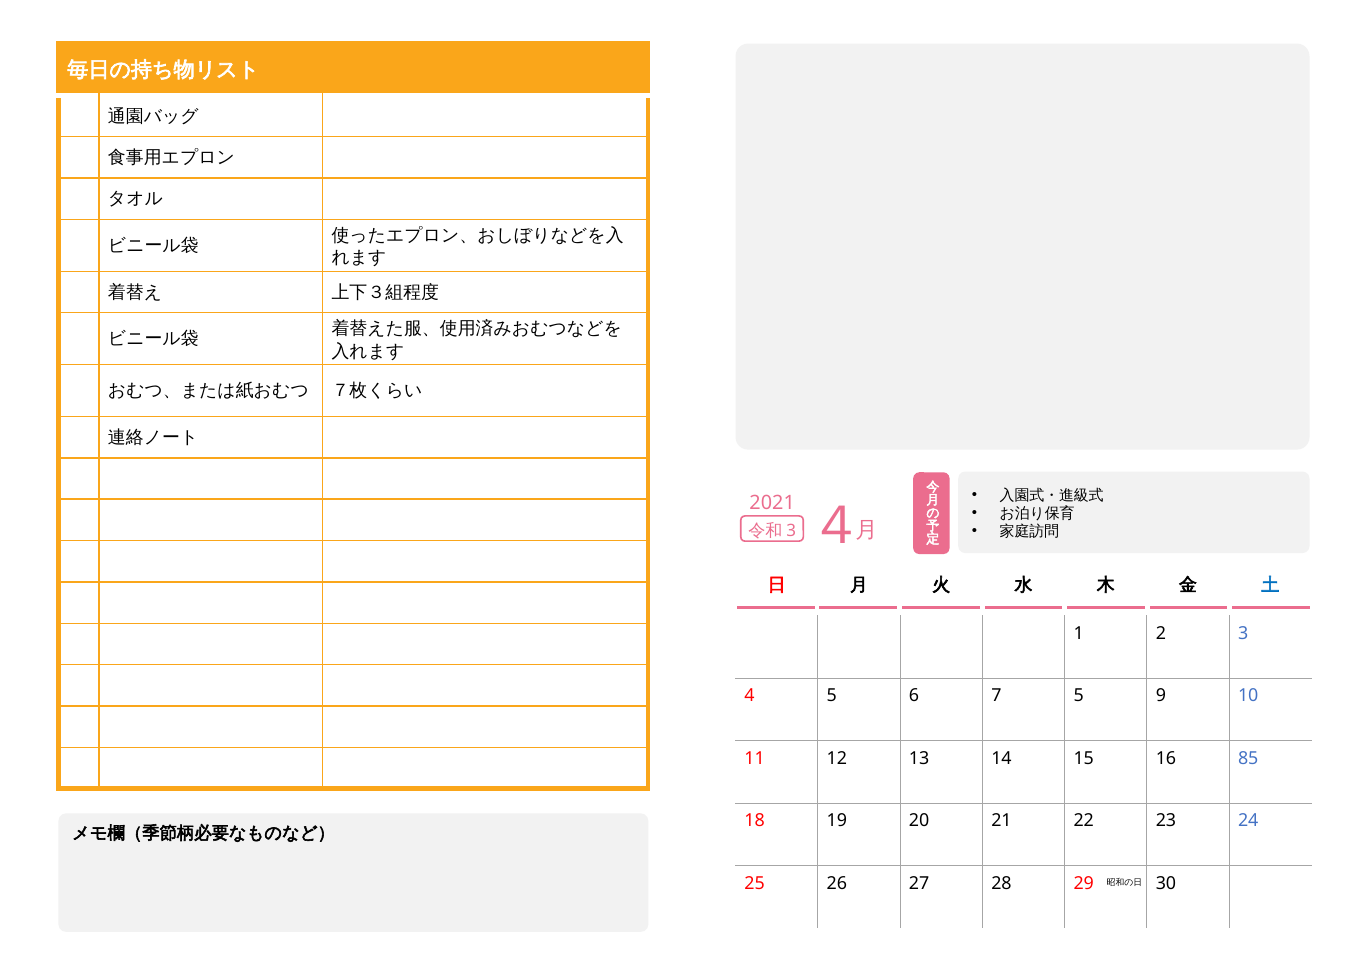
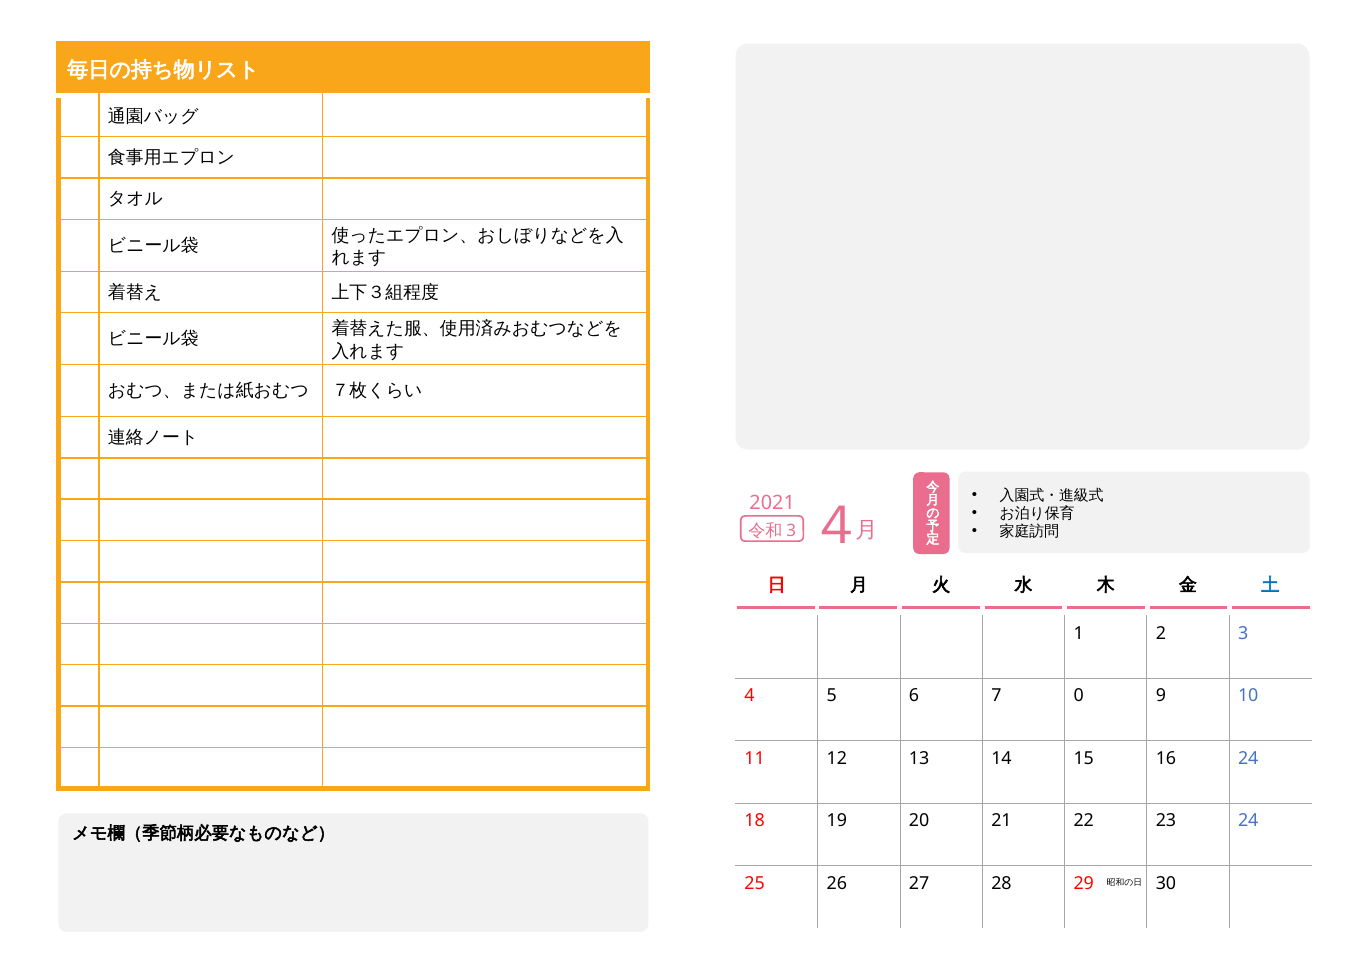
7 5: 5 -> 0 (1079, 696)
16 85: 85 -> 24 (1248, 759)
